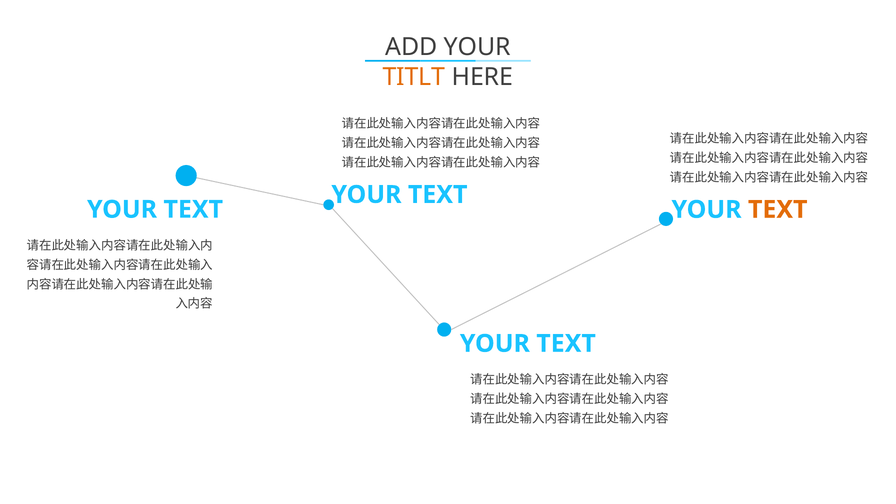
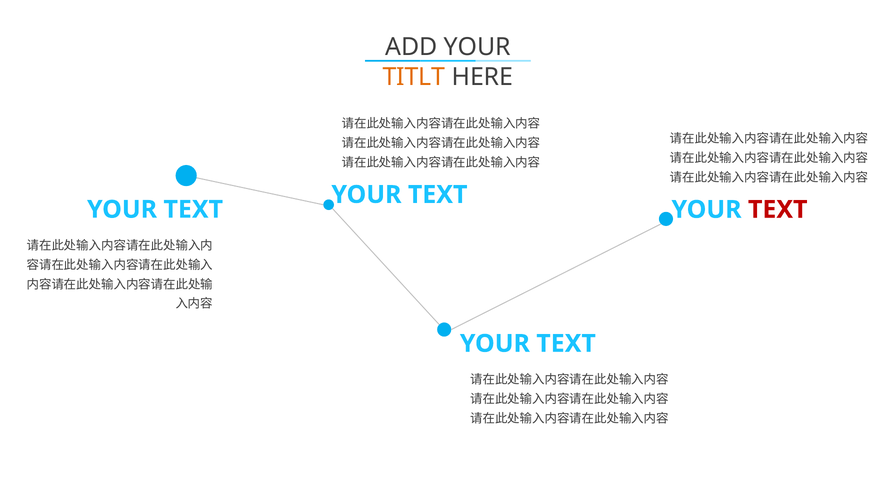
TEXT colour: orange -> red (778, 210)
